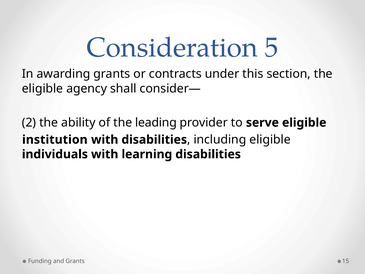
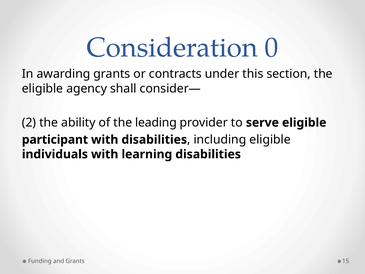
5: 5 -> 0 (272, 48)
institution: institution -> participant (55, 140)
